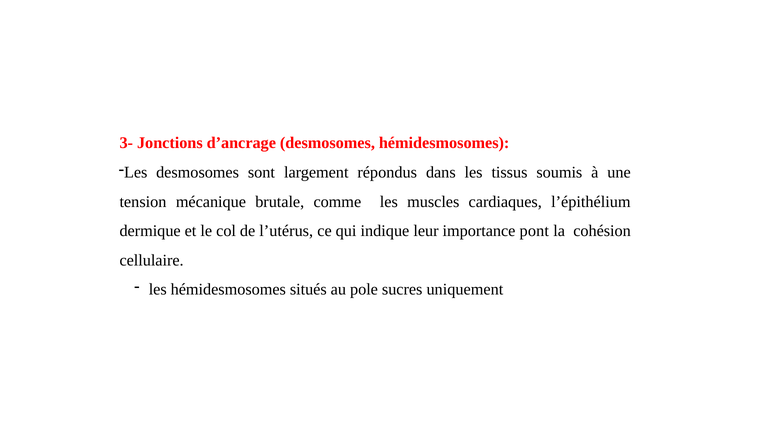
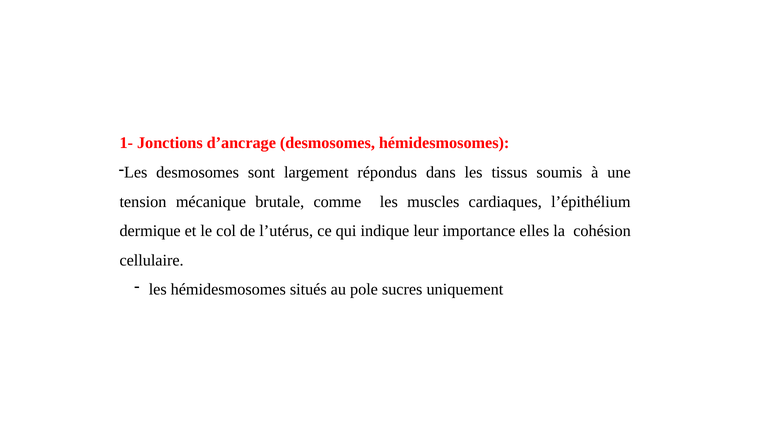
3-: 3- -> 1- (126, 143)
pont: pont -> elles (534, 231)
